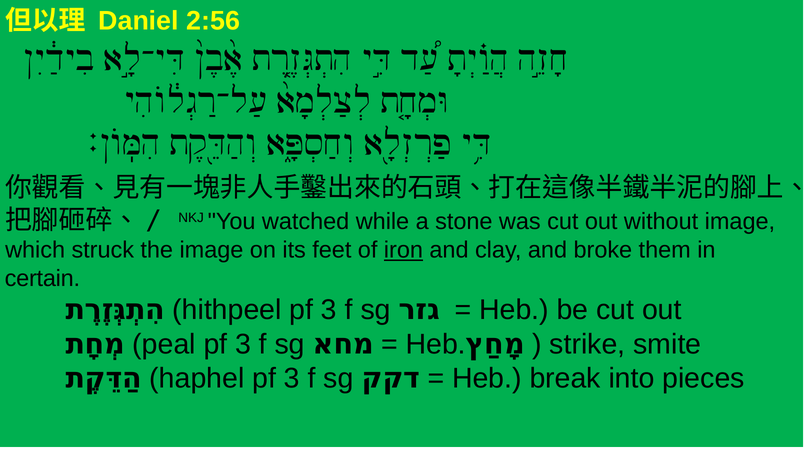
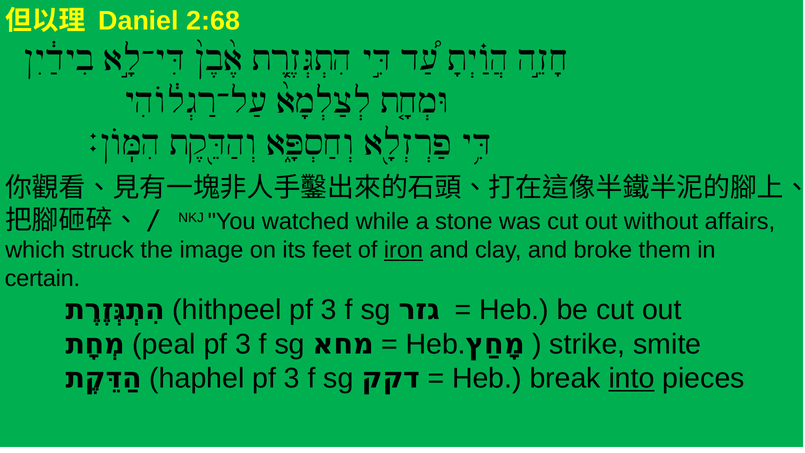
2:56: 2:56 -> 2:68 (213, 21)
without image: image -> affairs (740, 221)
into underline: none -> present (632, 378)
